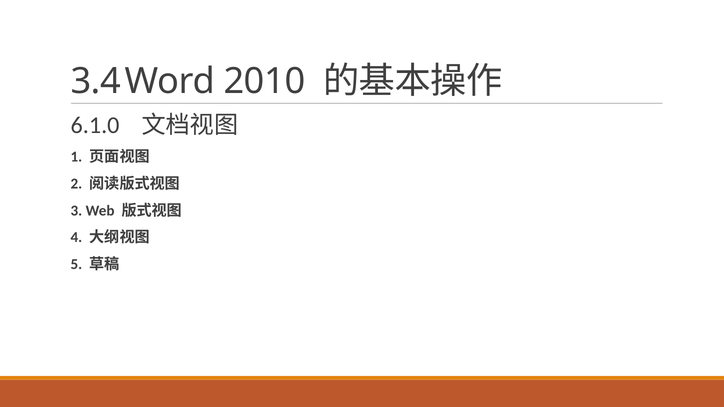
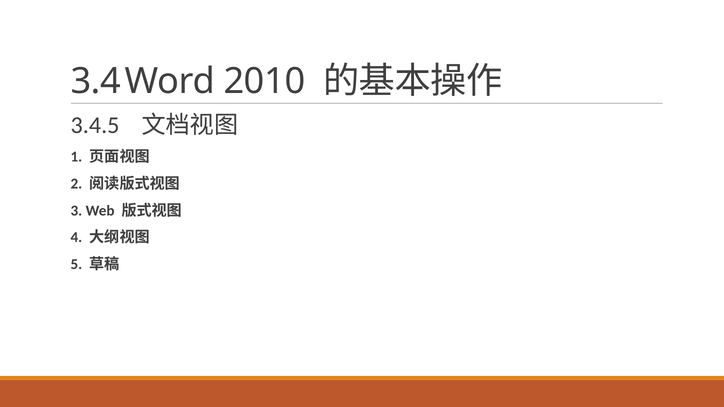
6.1.0: 6.1.0 -> 3.4.5 (95, 125)
